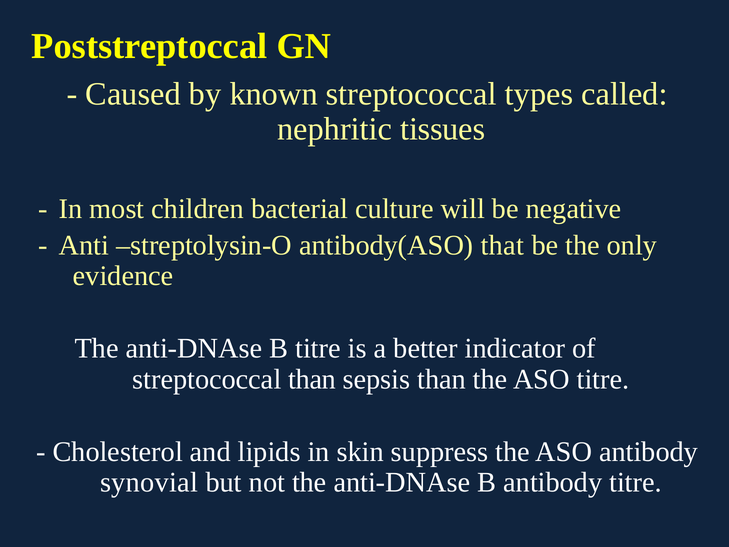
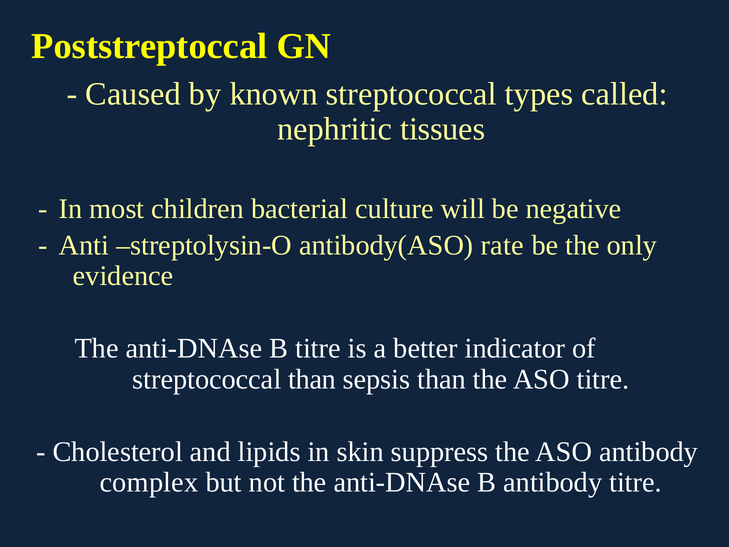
that: that -> rate (502, 245)
synovial: synovial -> complex (149, 482)
